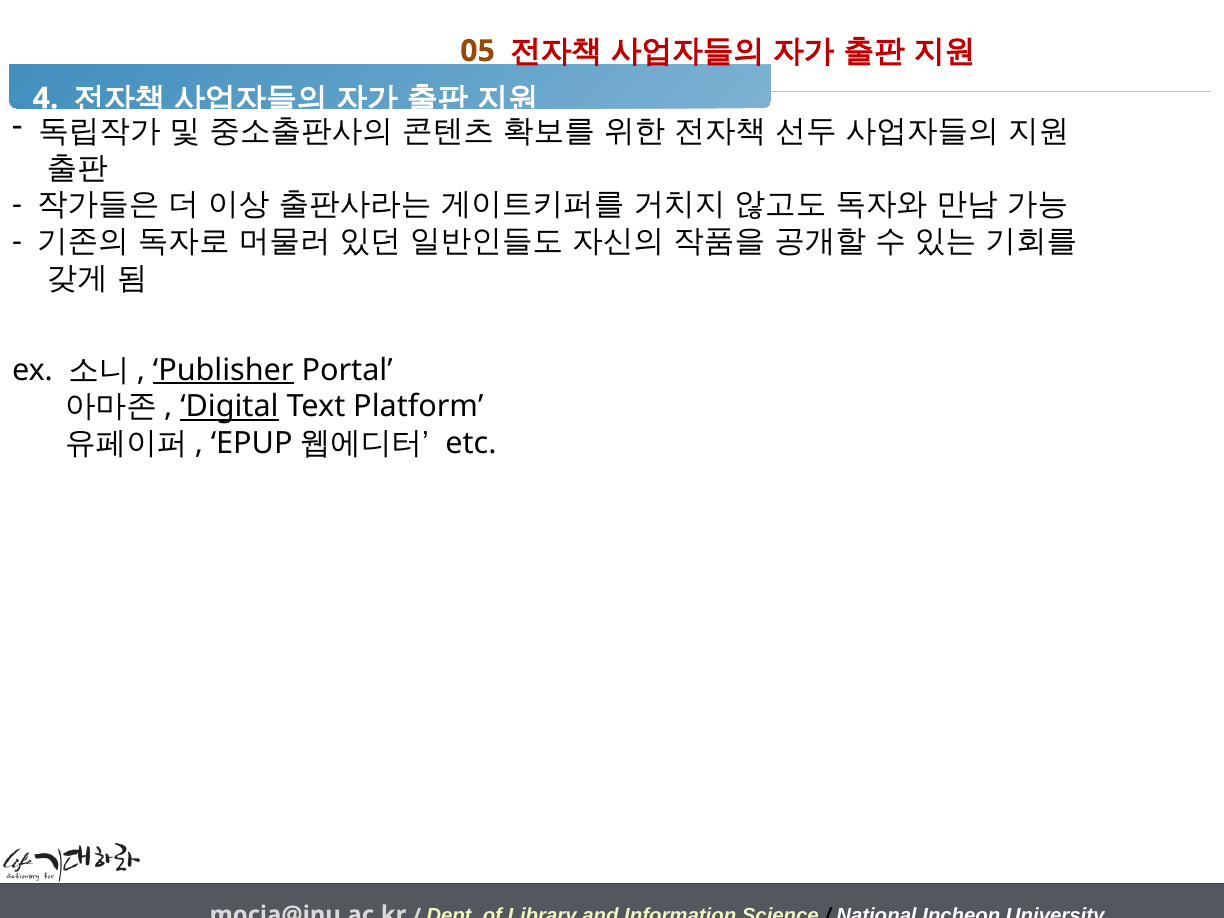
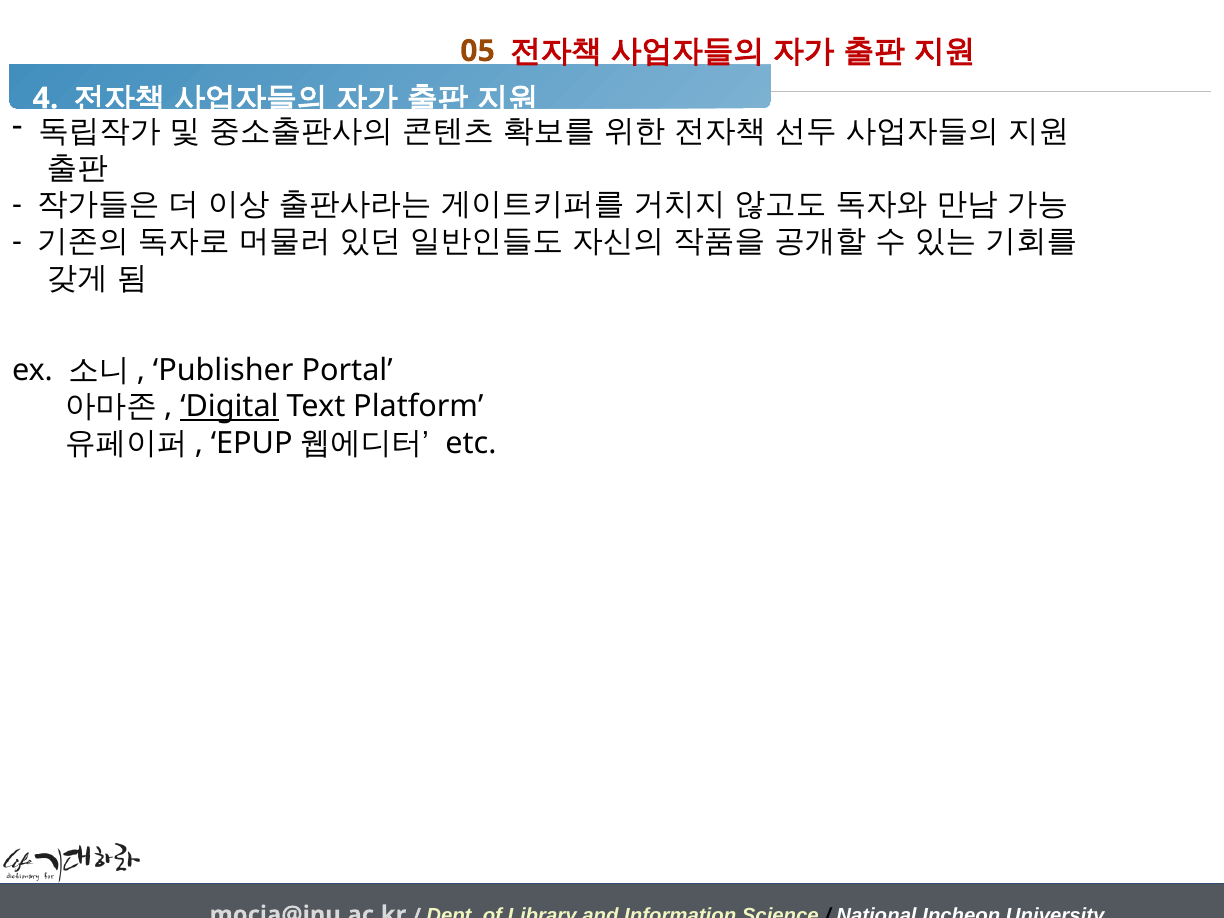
Publisher underline: present -> none (223, 370)
